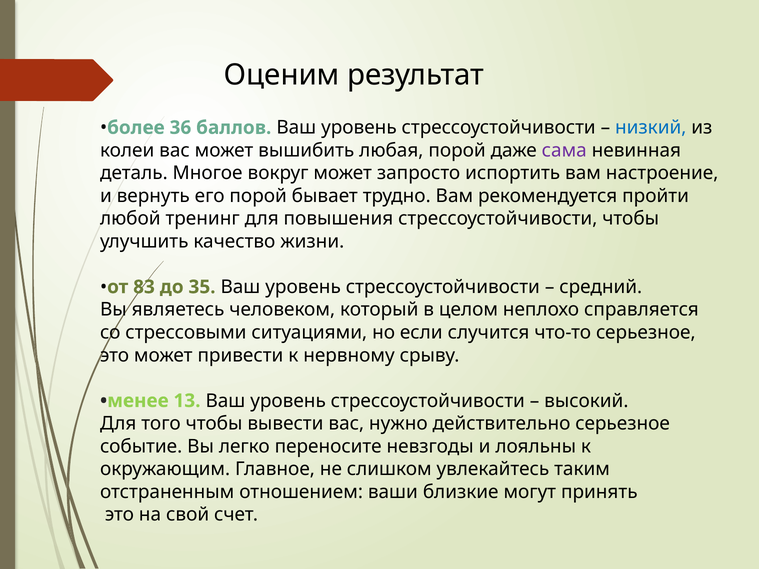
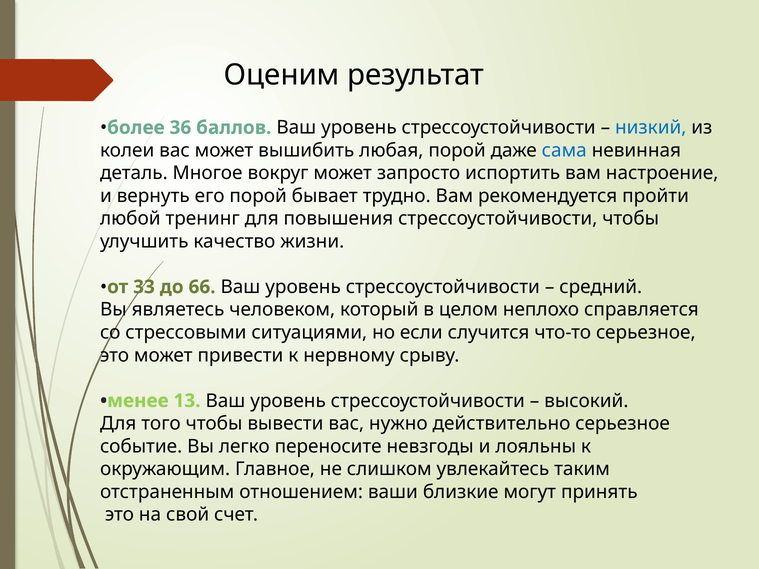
сама colour: purple -> blue (564, 150)
83: 83 -> 33 (144, 287)
35: 35 -> 66 (202, 287)
